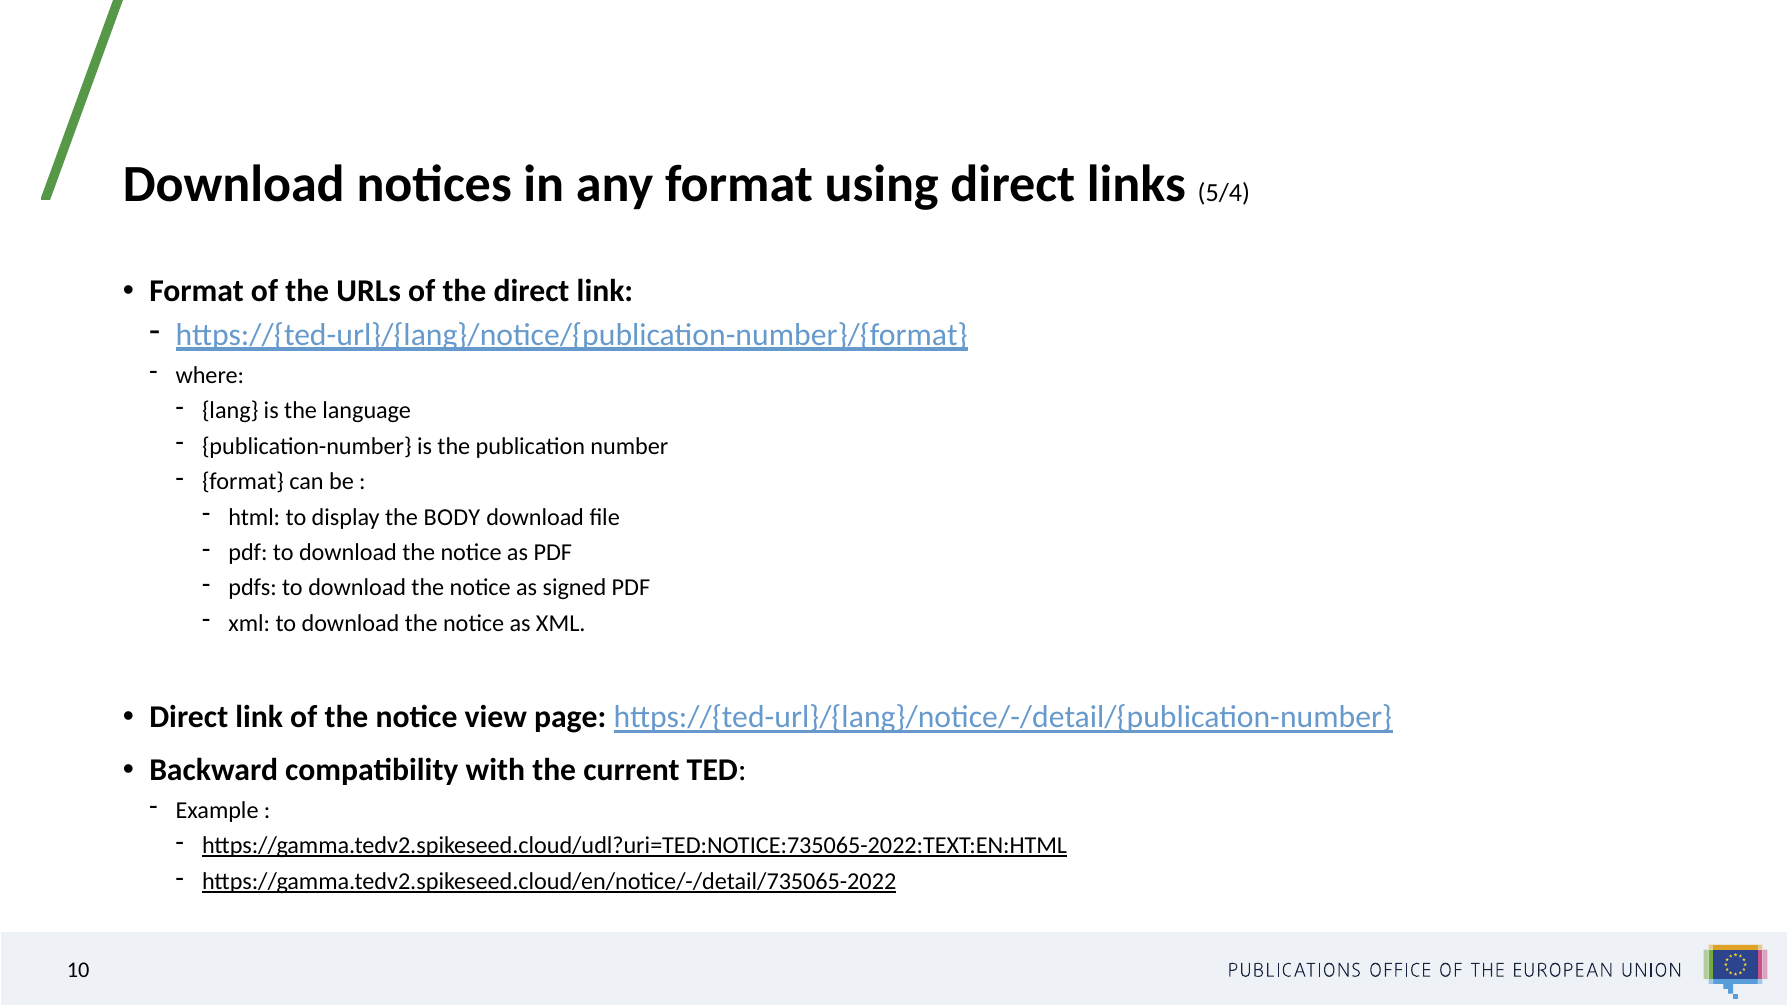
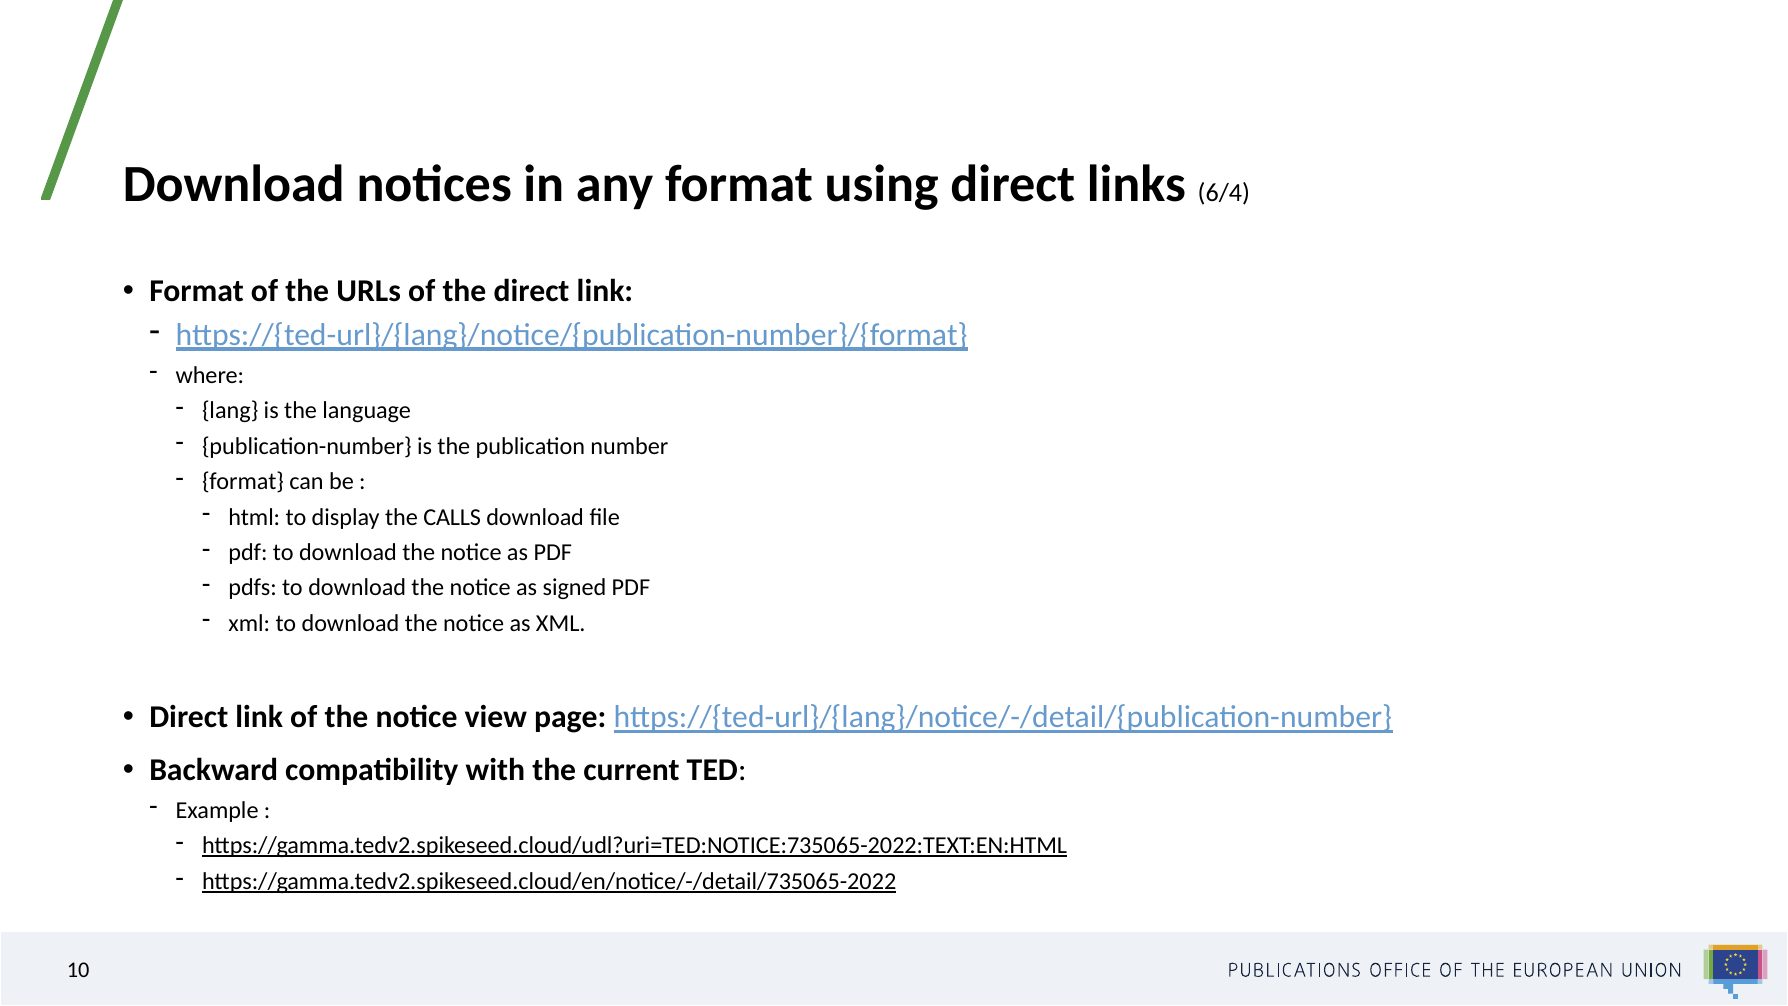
5/4: 5/4 -> 6/4 (1224, 193)
BODY: BODY -> CALLS (452, 517)
